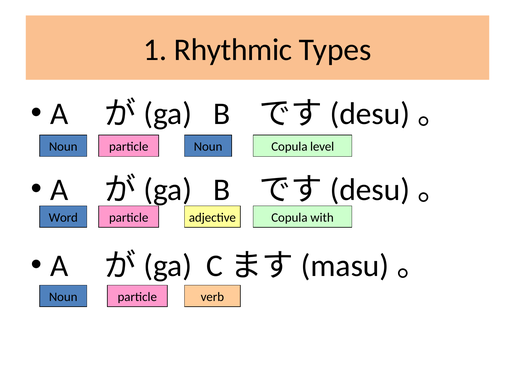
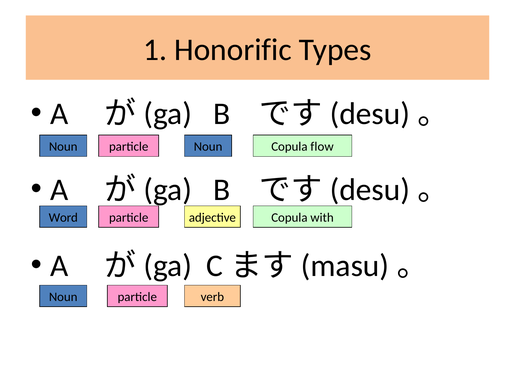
Rhythmic: Rhythmic -> Honorific (233, 50)
level: level -> flow (322, 147)
